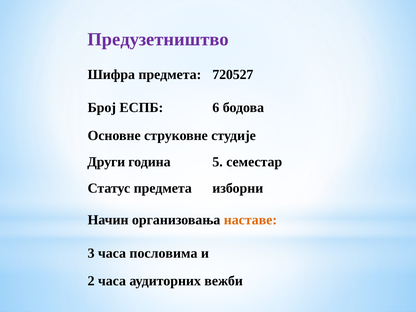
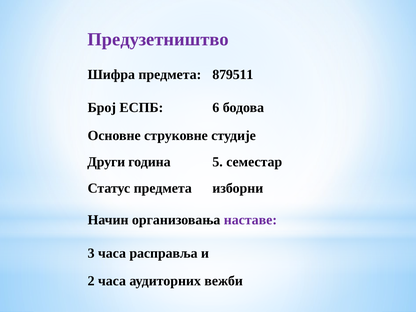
720527: 720527 -> 879511 (233, 74)
наставе colour: orange -> purple (250, 220)
пословима: пословима -> расправља (164, 253)
